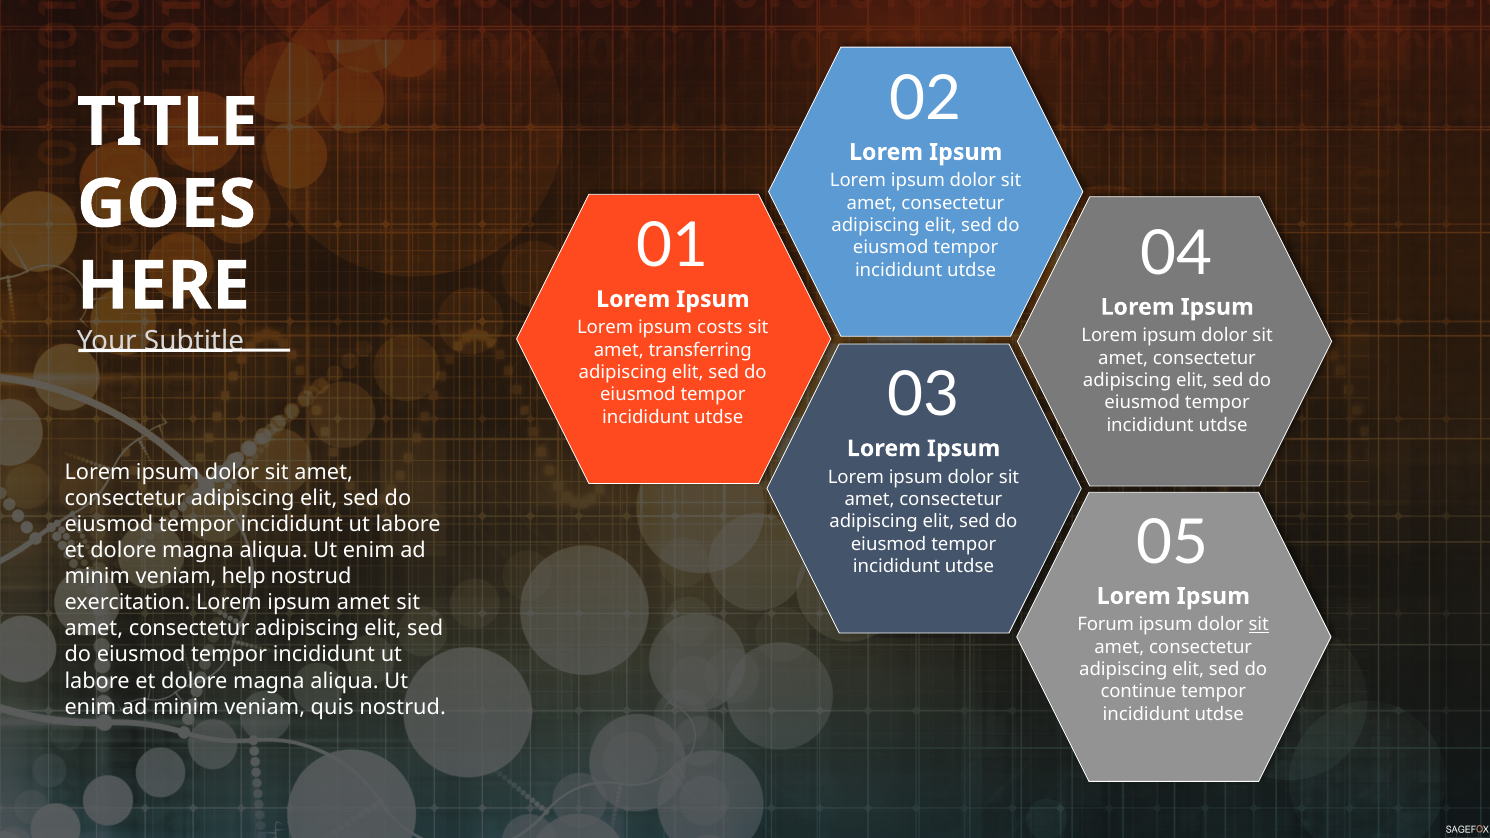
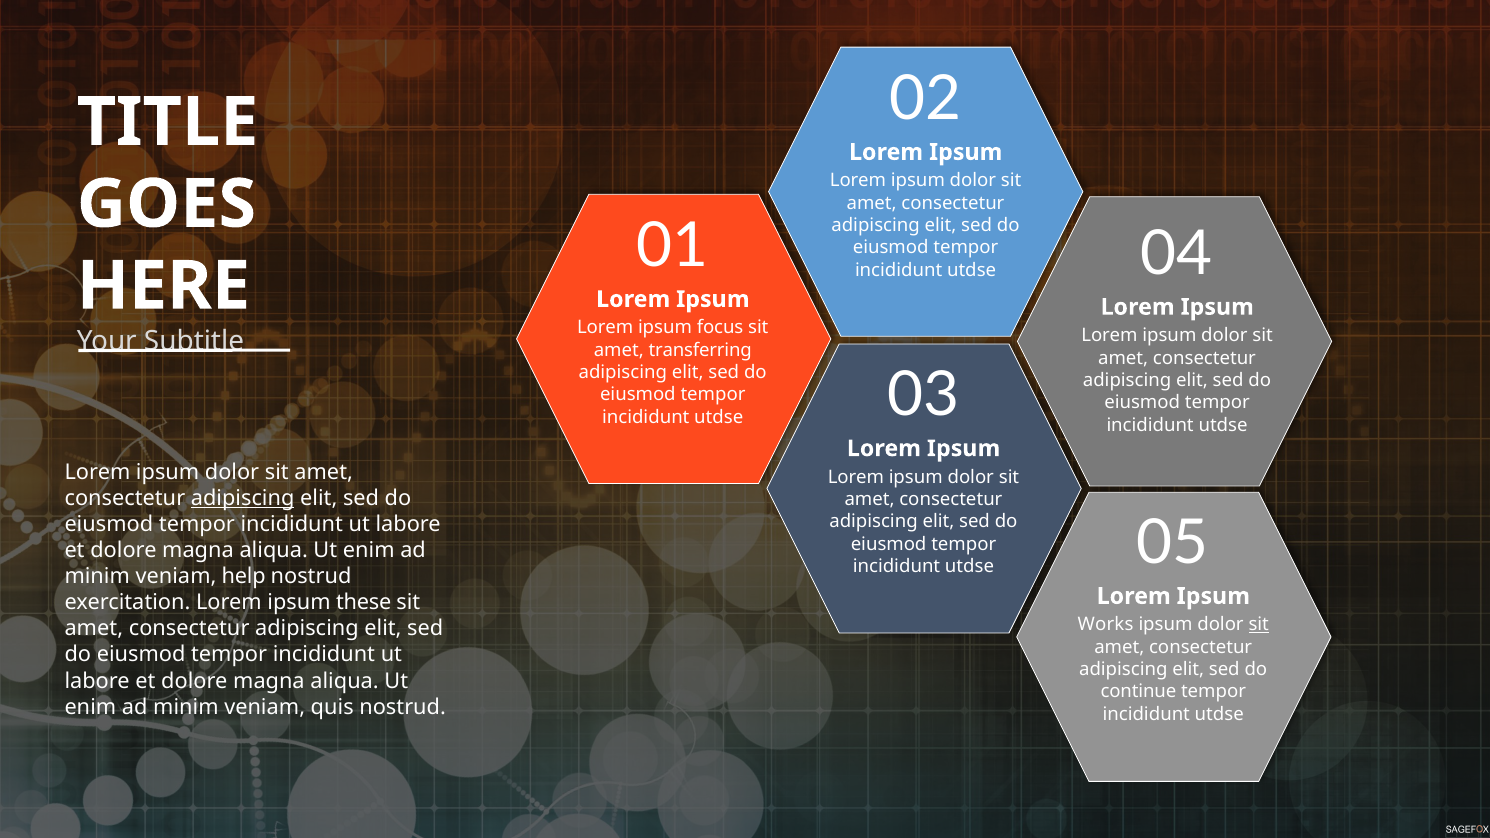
costs: costs -> focus (720, 328)
adipiscing underline: none -> present (243, 498)
ipsum amet: amet -> these (364, 603)
Forum: Forum -> Works (1106, 625)
